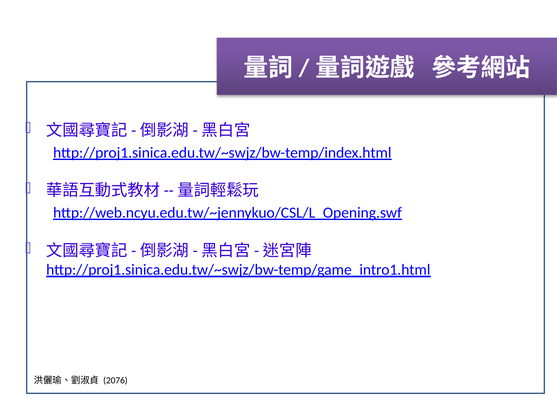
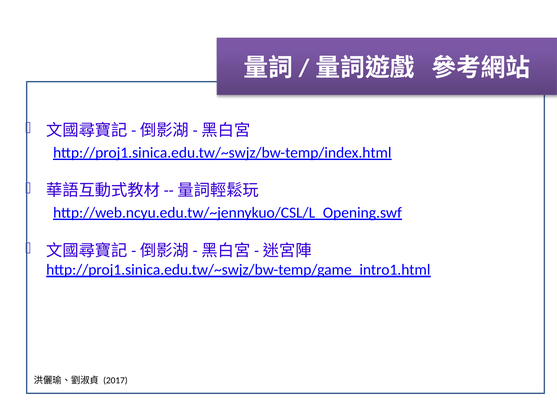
2076: 2076 -> 2017 (115, 380)
